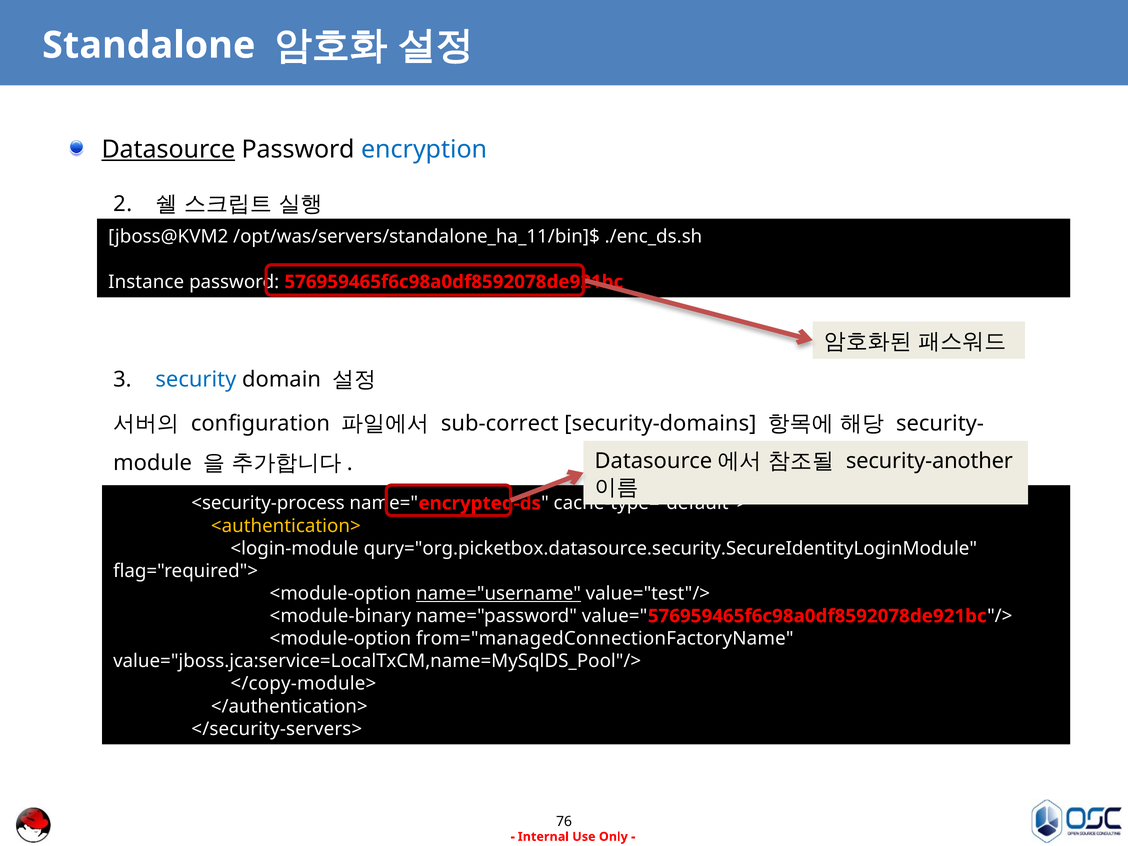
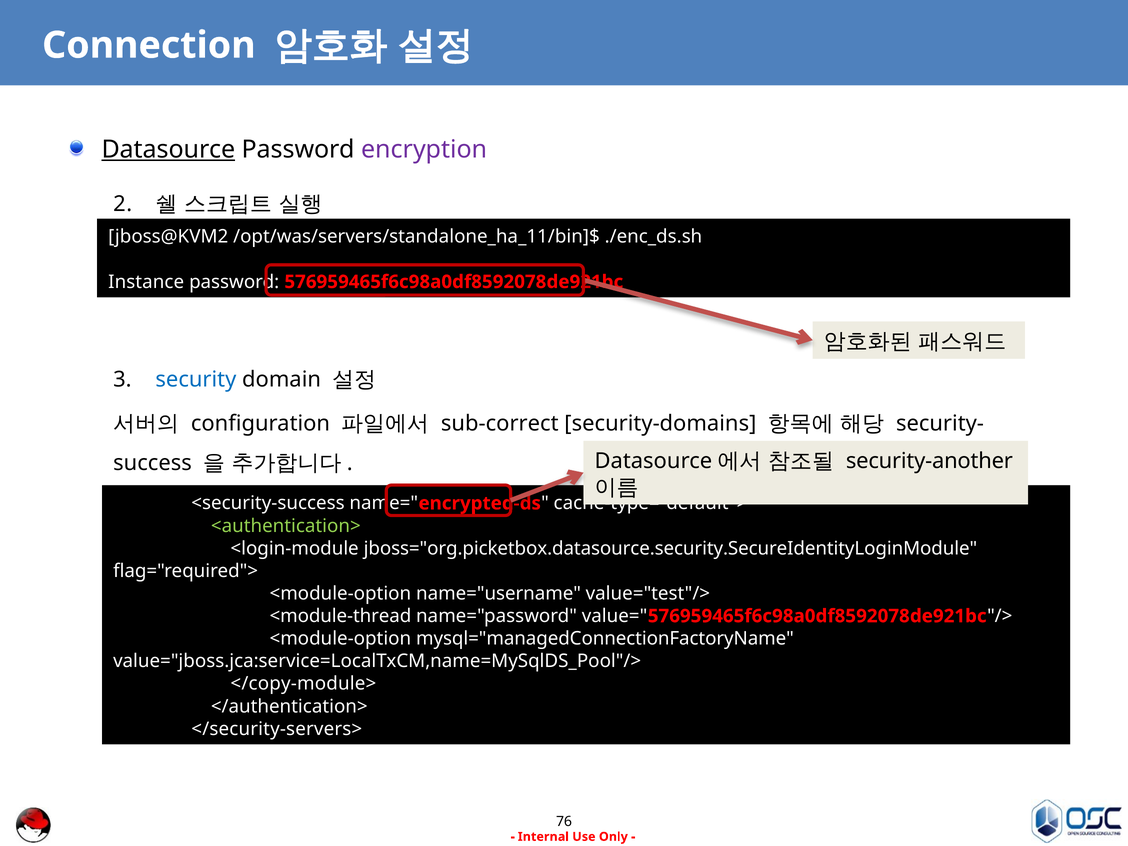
Standalone: Standalone -> Connection (149, 45)
encryption colour: blue -> purple (424, 150)
module: module -> success (153, 463)
<security-process: <security-process -> <security-success (268, 503)
<authentication> colour: yellow -> light green (286, 526)
qury="org.picketbox.datasource.security.SecureIdentityLoginModule: qury="org.picketbox.datasource.security.SecureIdentityLoginModule -> jboss="org.picketbox.datasource.security.SecureIdentityLoginModule (670, 548)
name="username underline: present -> none (499, 594)
<module-binary: <module-binary -> <module-thread (340, 616)
from="managedConnectionFactoryName: from="managedConnectionFactoryName -> mysql="managedConnectionFactoryName (605, 639)
